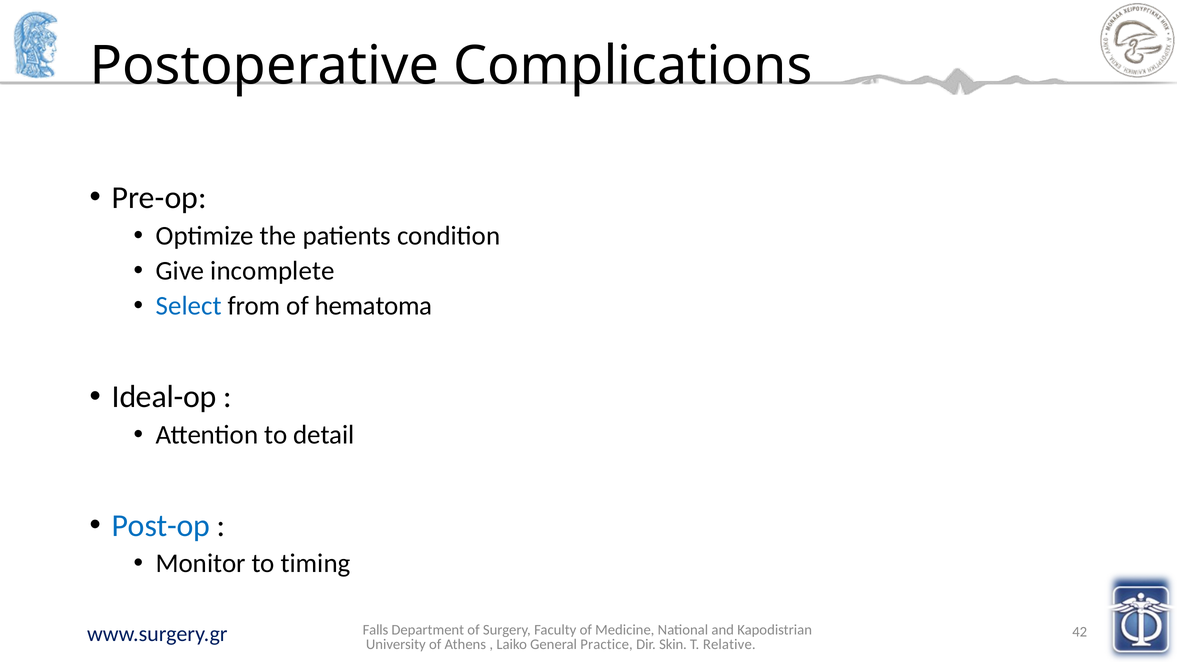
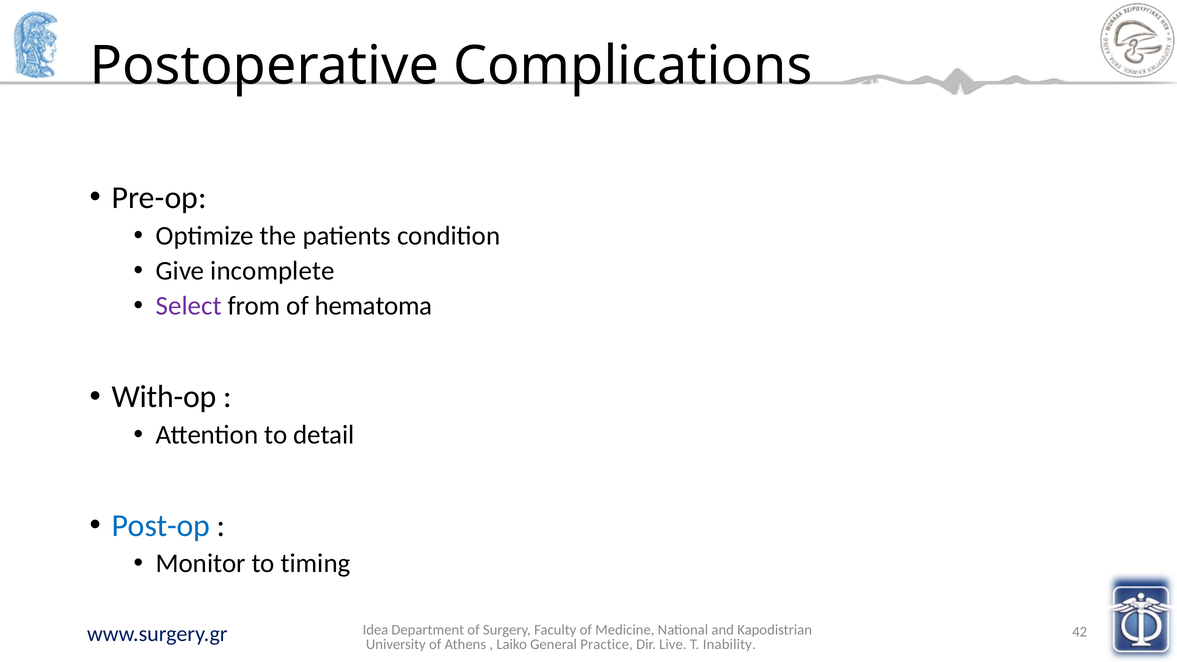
Select colour: blue -> purple (189, 306)
Ideal-op: Ideal-op -> With-op (164, 397)
Falls: Falls -> Idea (375, 630)
Skin: Skin -> Live (673, 645)
Relative: Relative -> Inability (729, 645)
